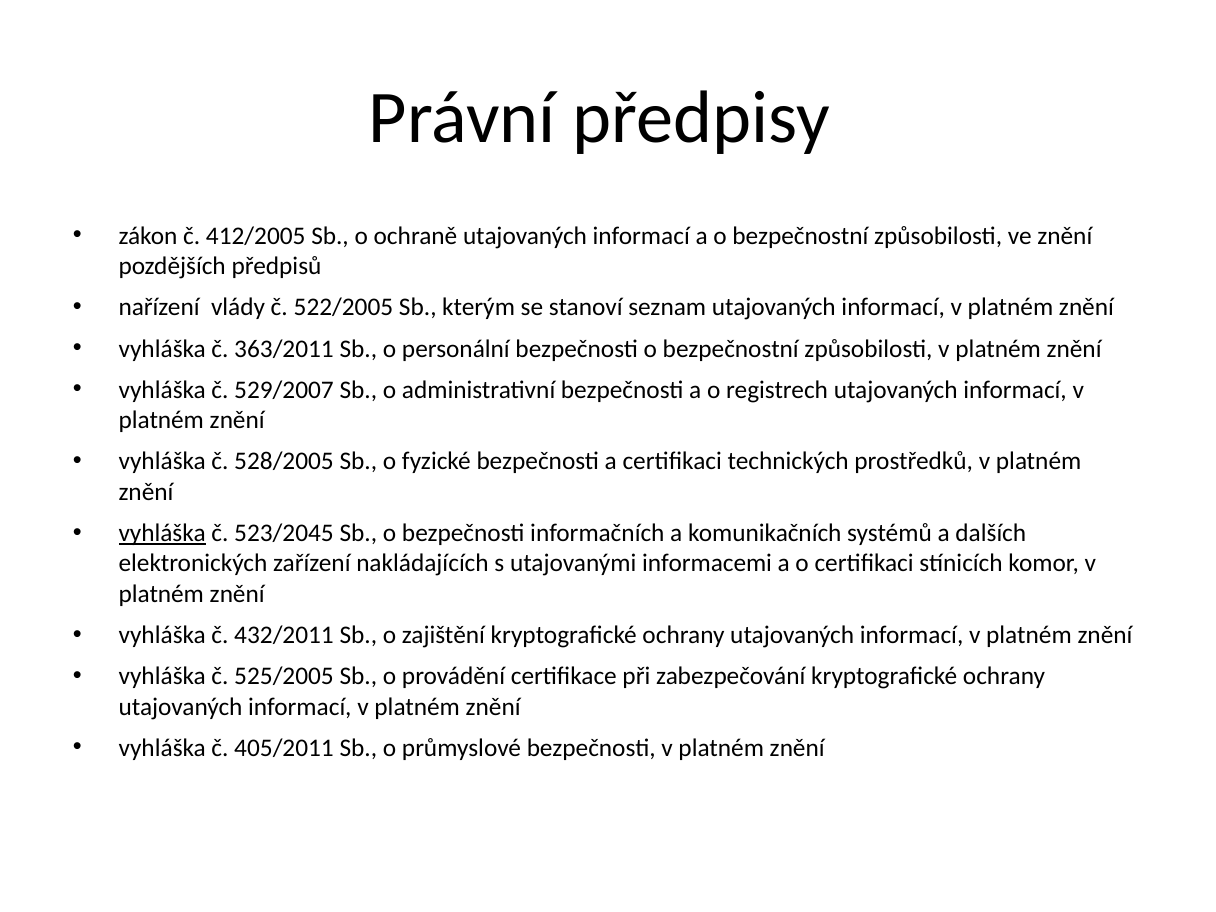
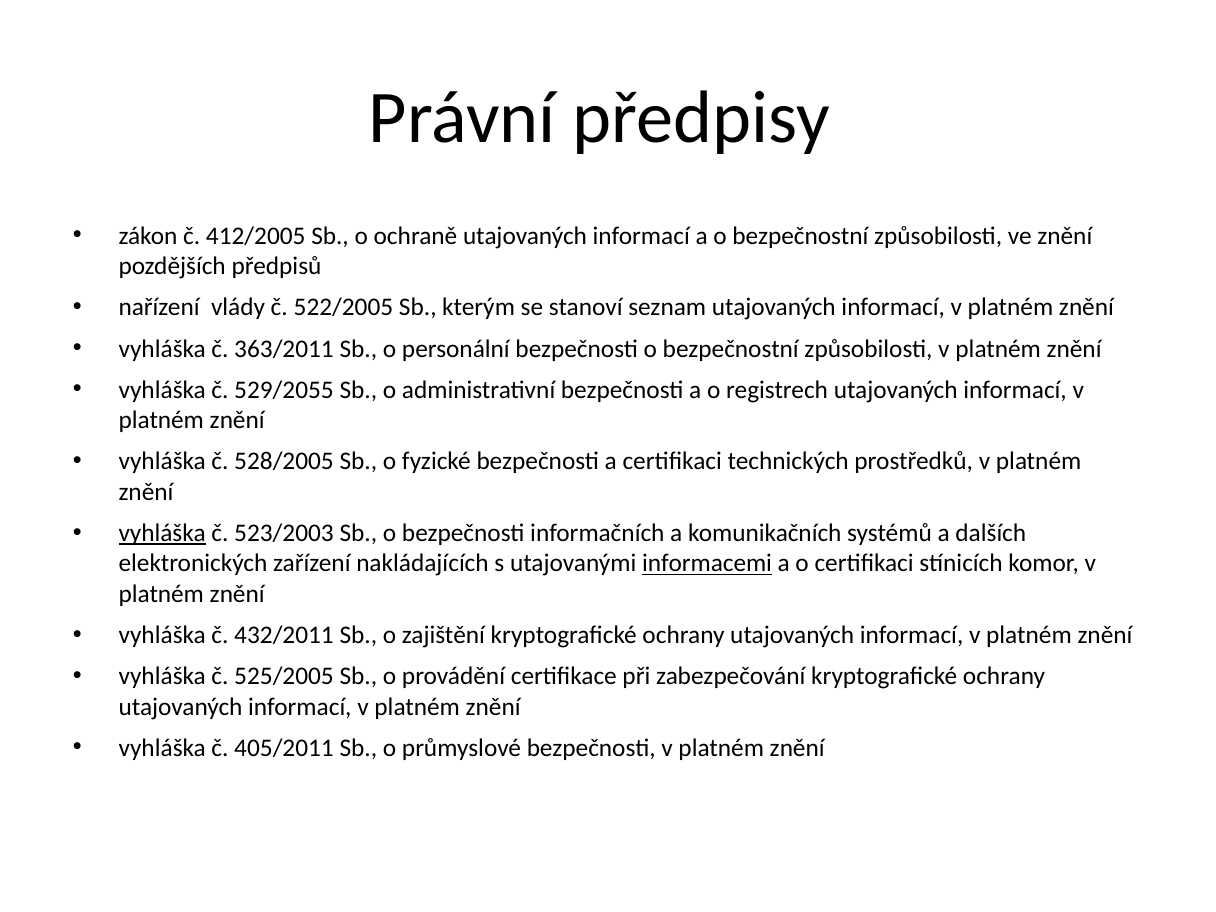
529/2007: 529/2007 -> 529/2055 (284, 390)
523/2045: 523/2045 -> 523/2003 (284, 533)
informacemi underline: none -> present (707, 564)
